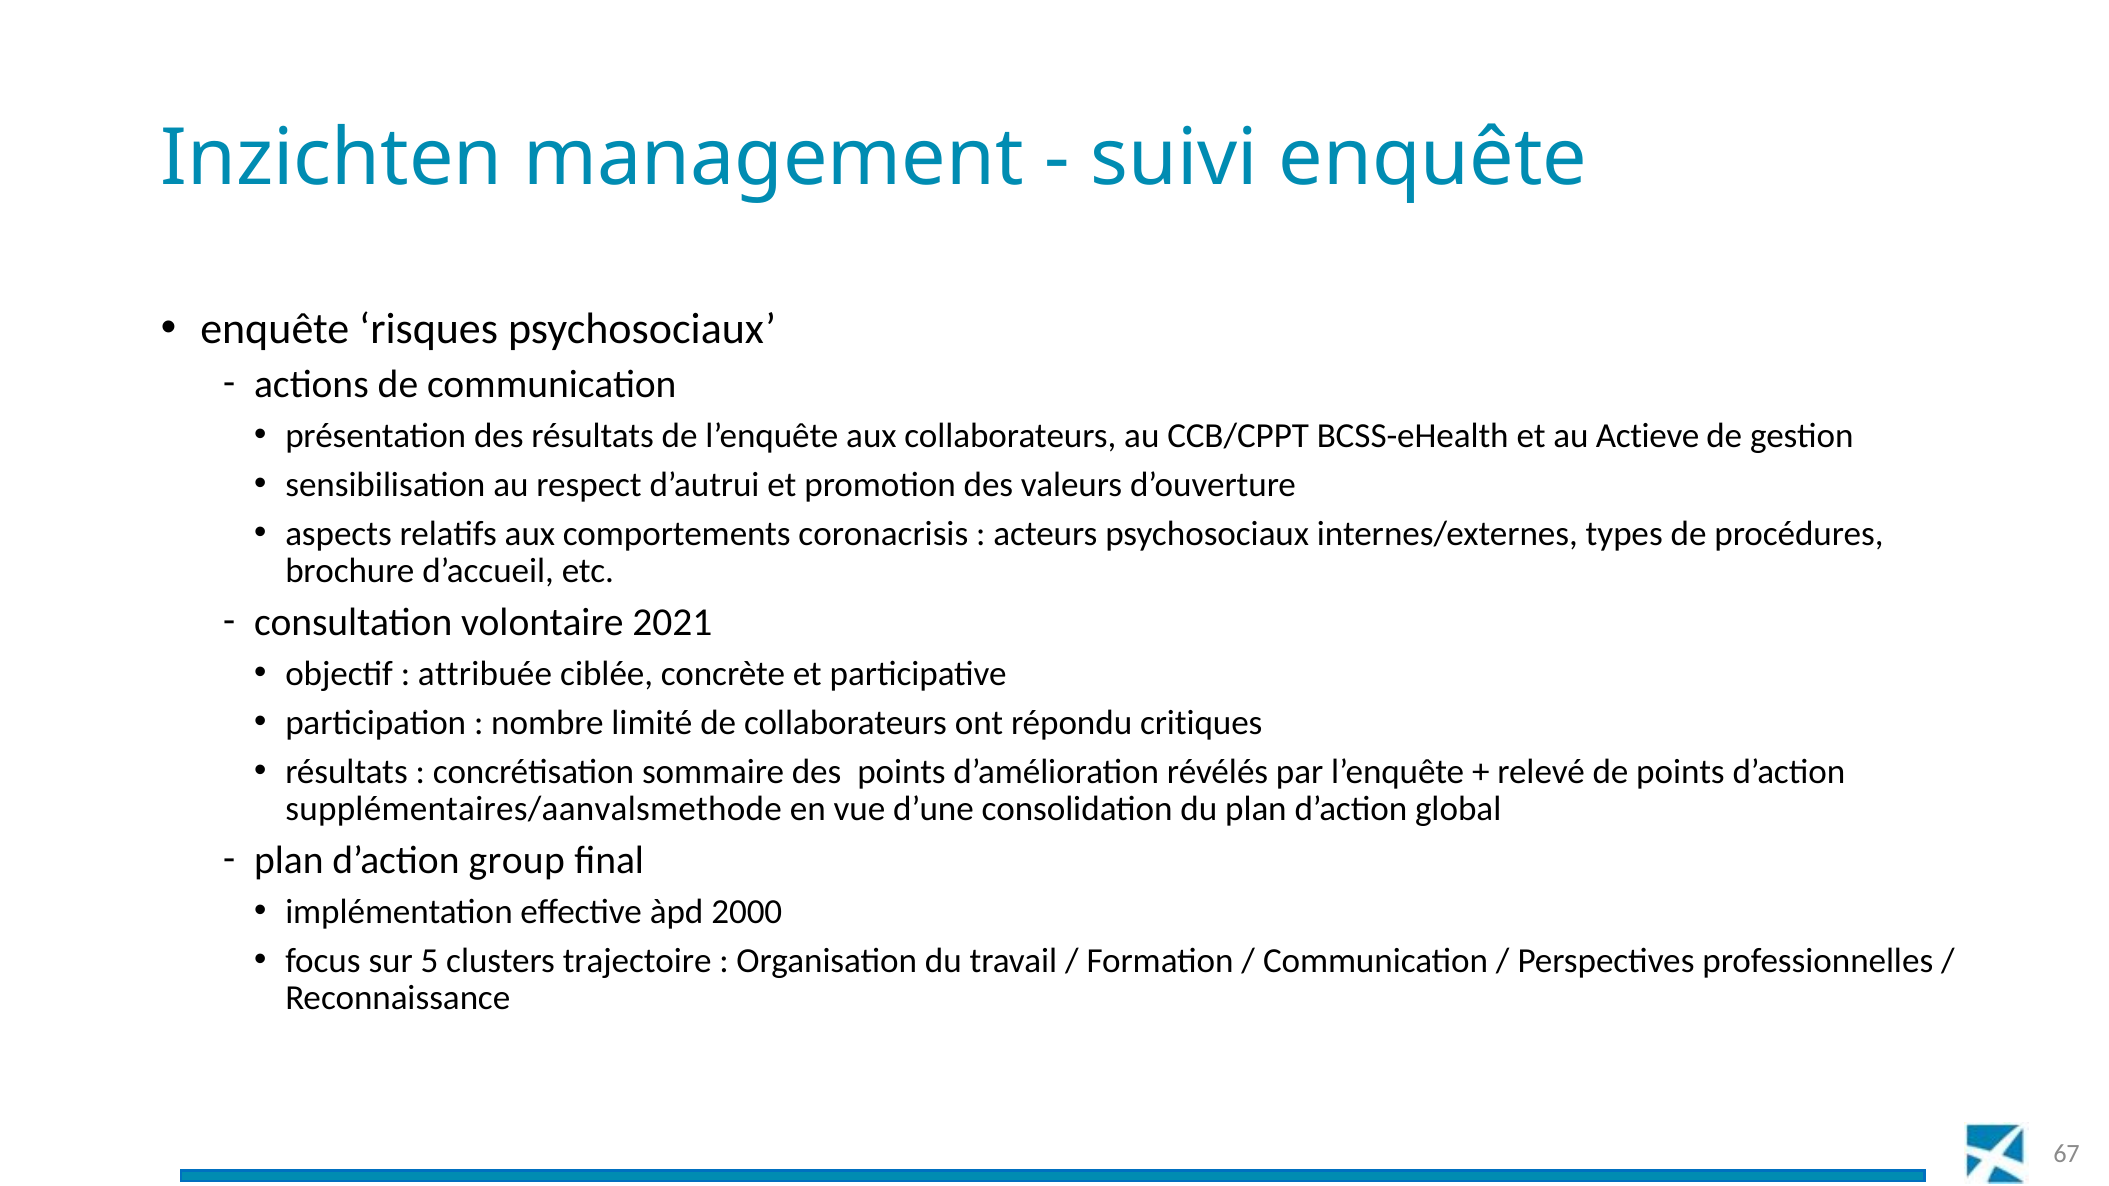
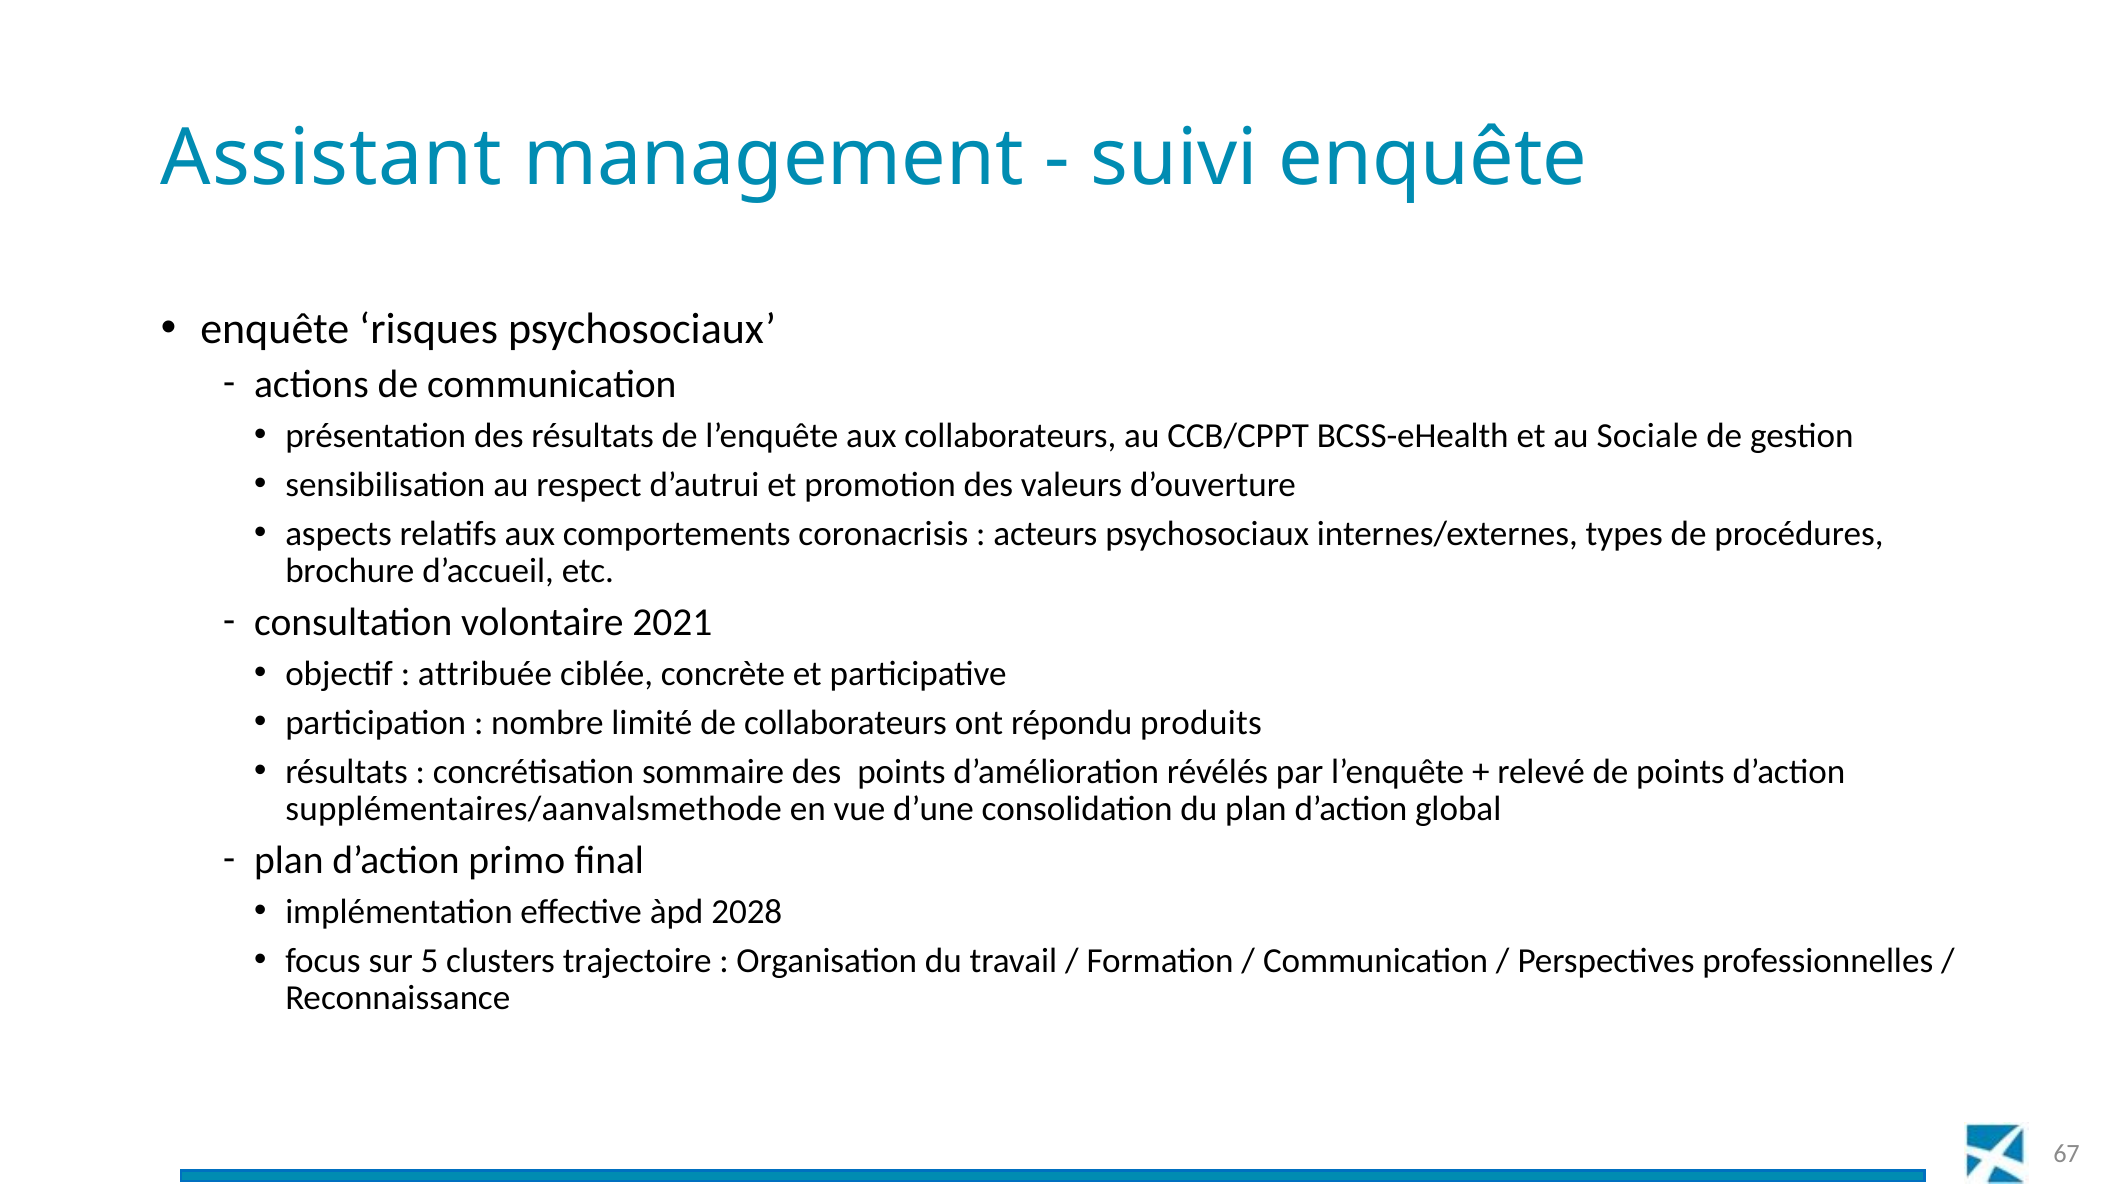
Inzichten: Inzichten -> Assistant (331, 159)
Actieve: Actieve -> Sociale (1647, 436)
critiques: critiques -> produits (1201, 723)
group: group -> primo (517, 861)
2000: 2000 -> 2028 (747, 912)
